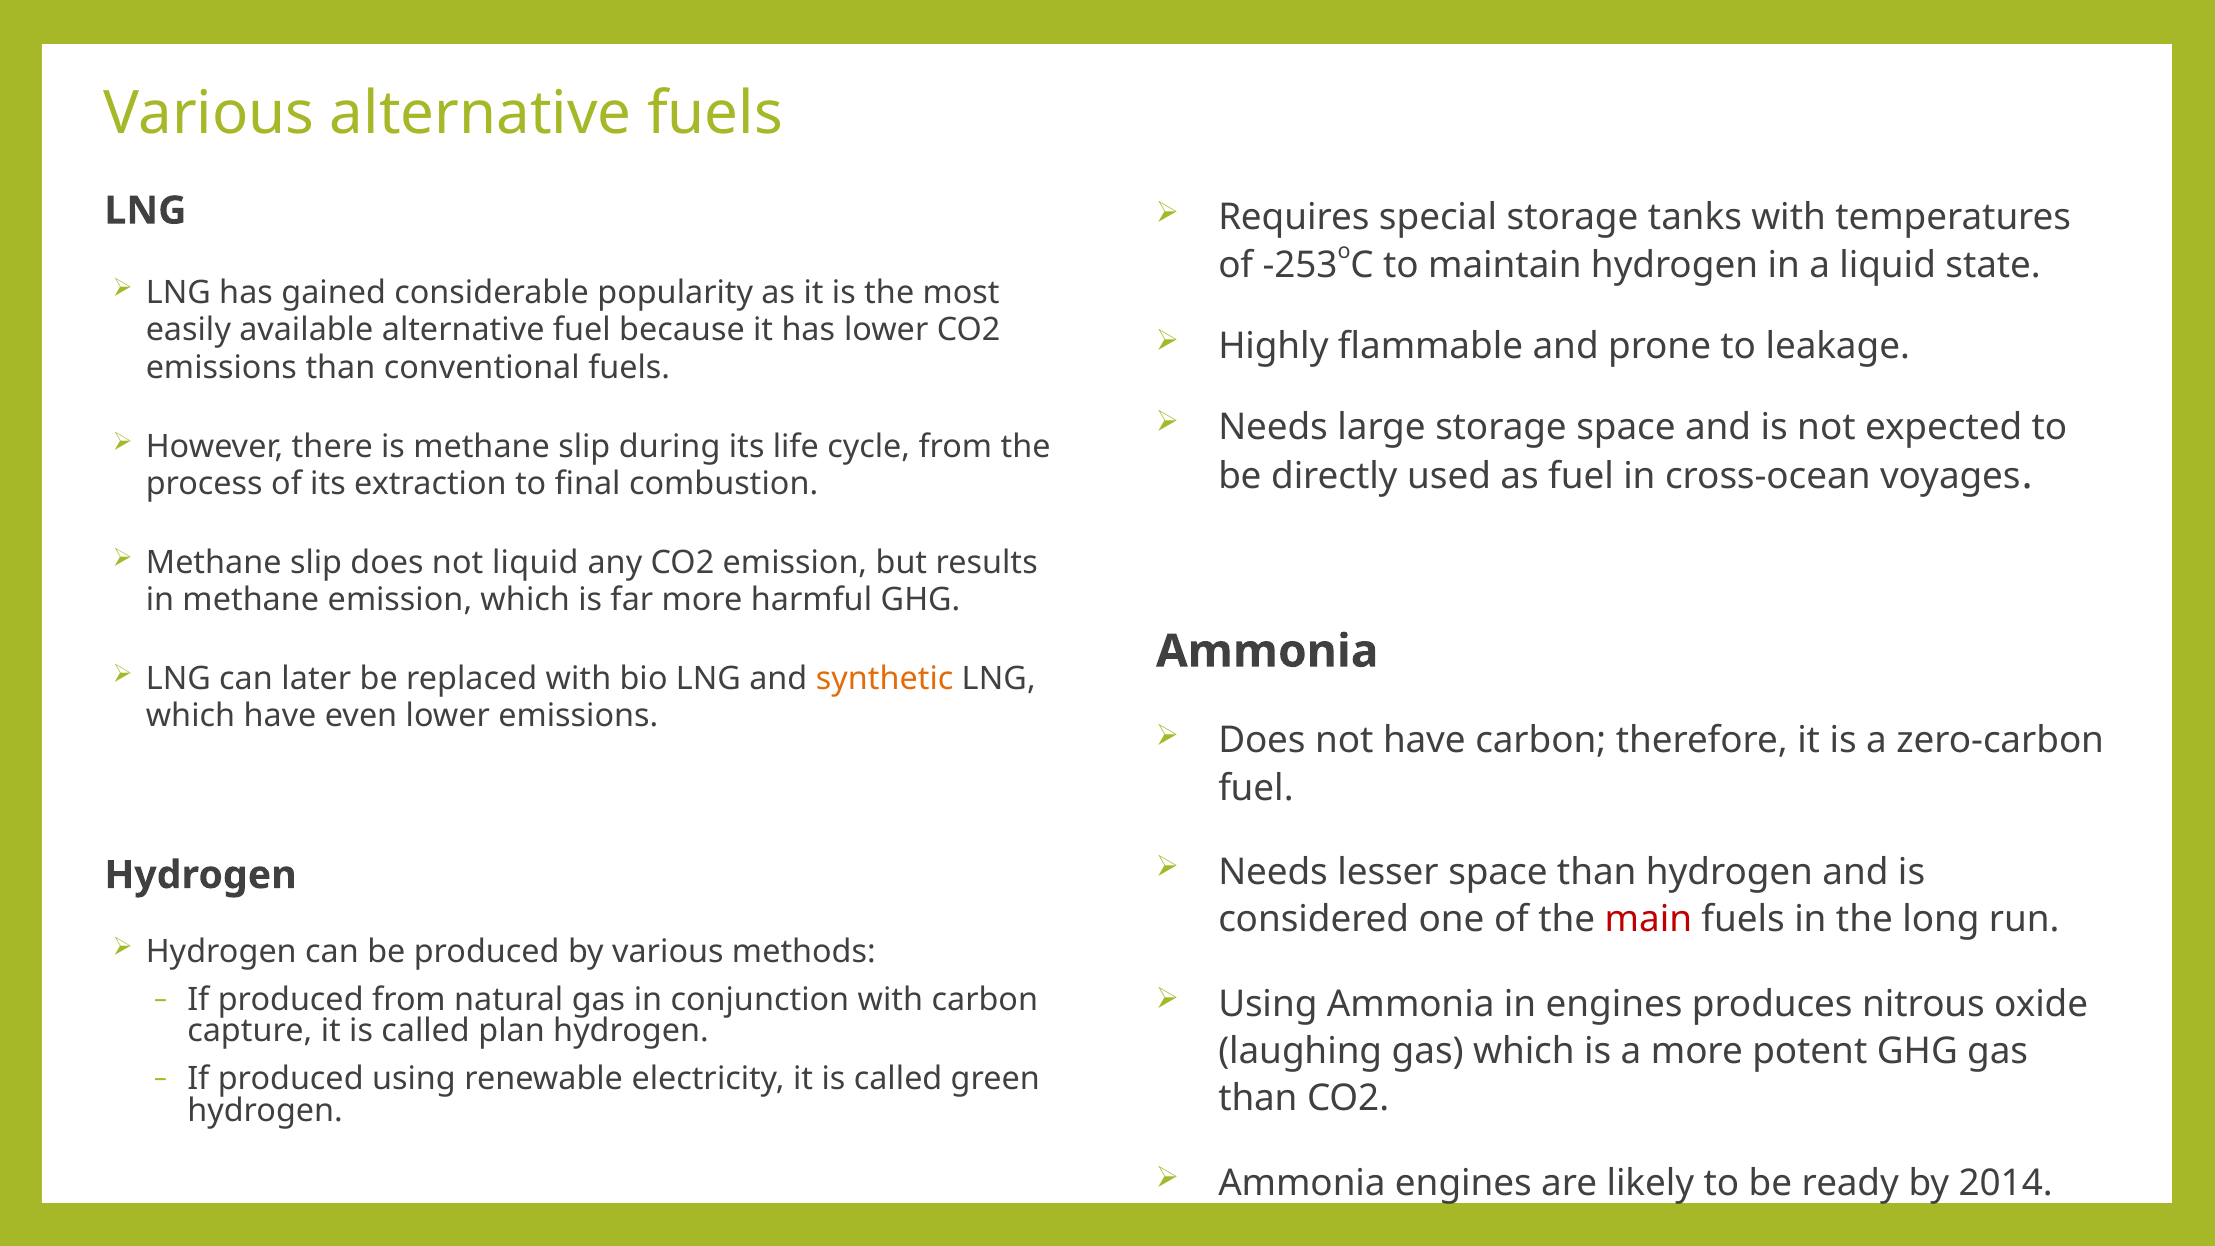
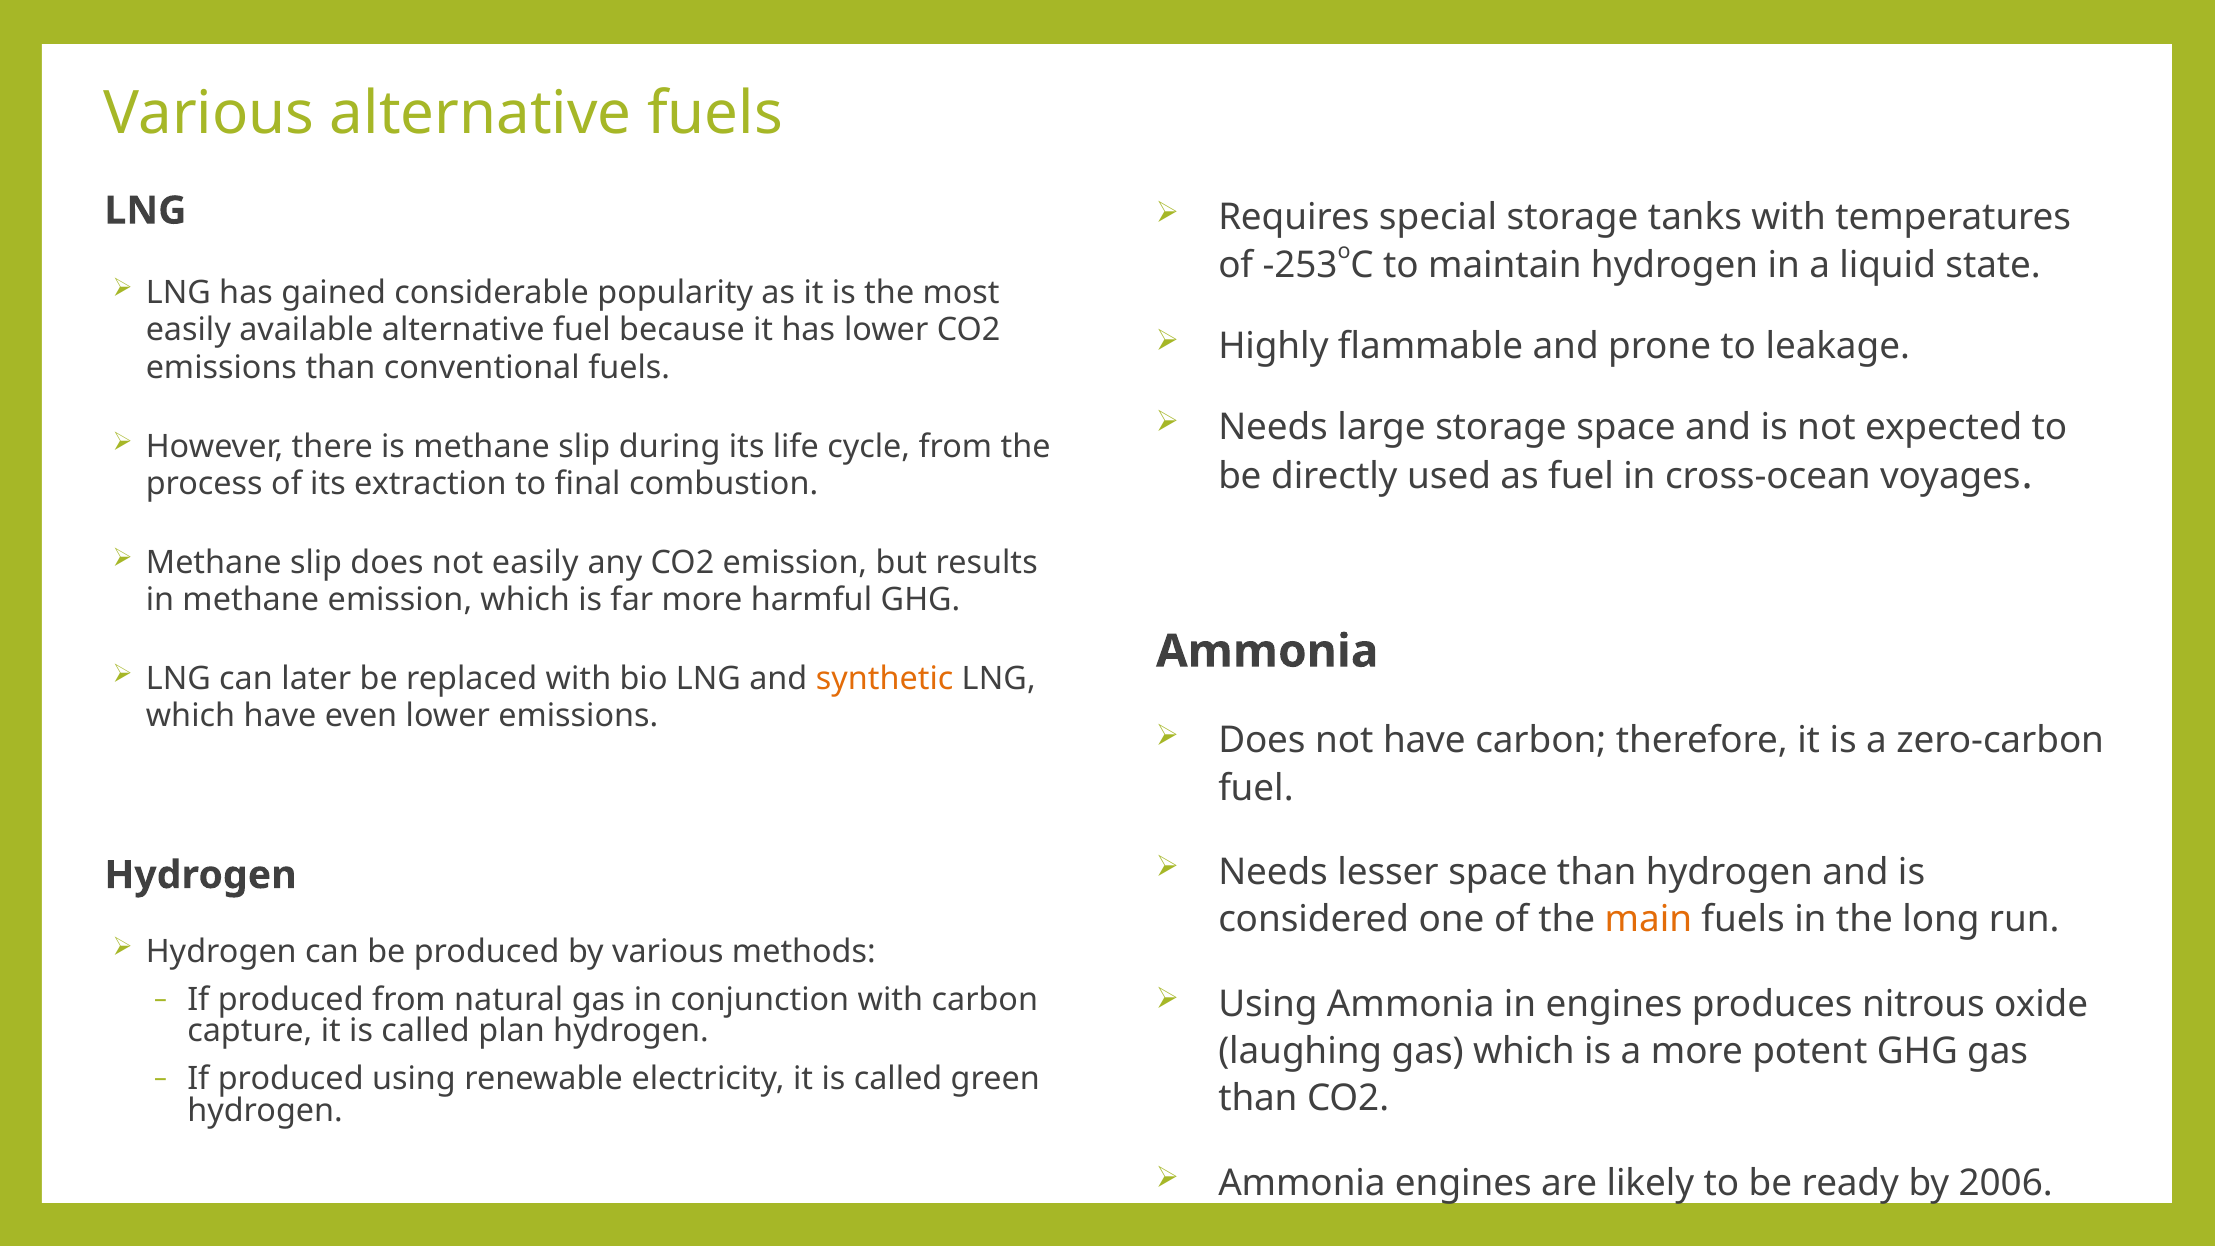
not liquid: liquid -> easily (535, 563)
main colour: red -> orange (1648, 920)
2014: 2014 -> 2006 (2006, 1183)
